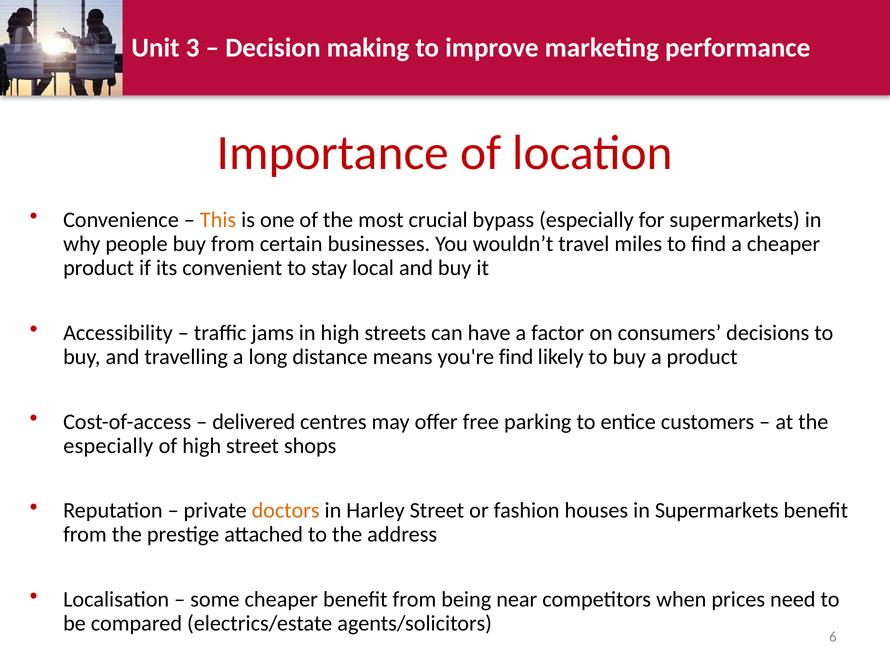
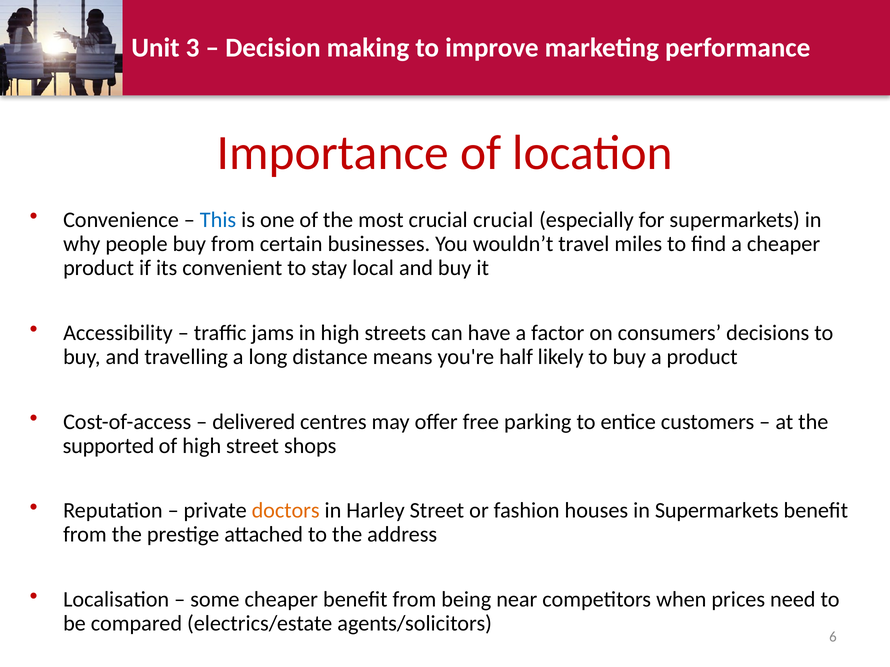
This colour: orange -> blue (218, 220)
crucial bypass: bypass -> crucial (503, 220)
you're find: find -> half (516, 357)
especially: especially -> supported (109, 446)
